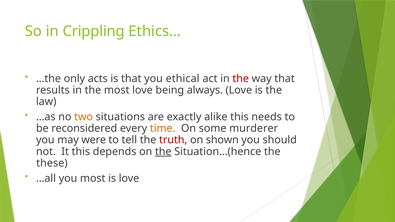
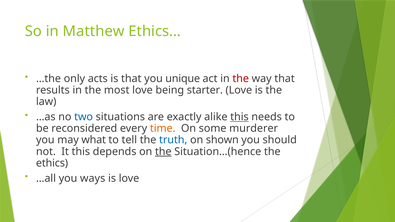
Crippling: Crippling -> Matthew (94, 31)
ethical: ethical -> unique (183, 79)
always: always -> starter (205, 90)
two colour: orange -> blue (84, 117)
this underline: none -> present (239, 117)
were: were -> what (94, 140)
truth colour: red -> blue (173, 140)
these: these -> ethics (52, 163)
you most: most -> ways (93, 178)
